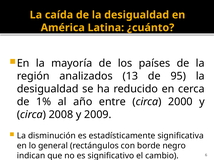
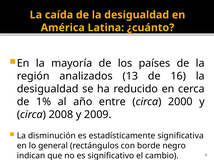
95: 95 -> 16 (178, 76)
